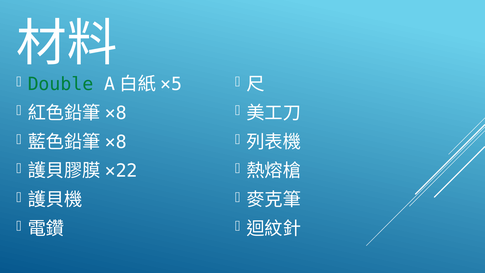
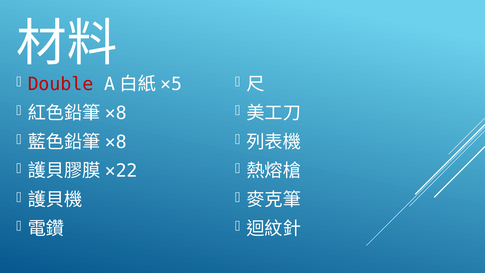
Double colour: green -> red (61, 84)
